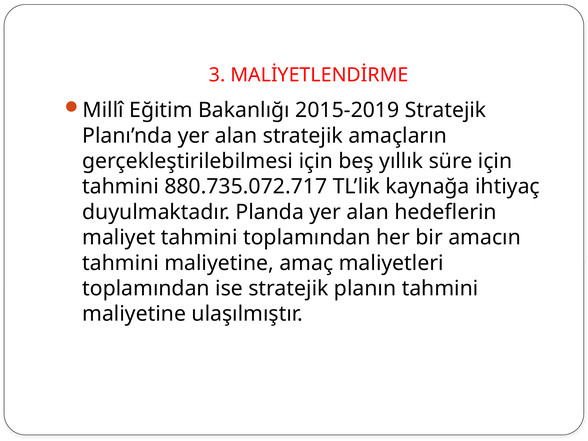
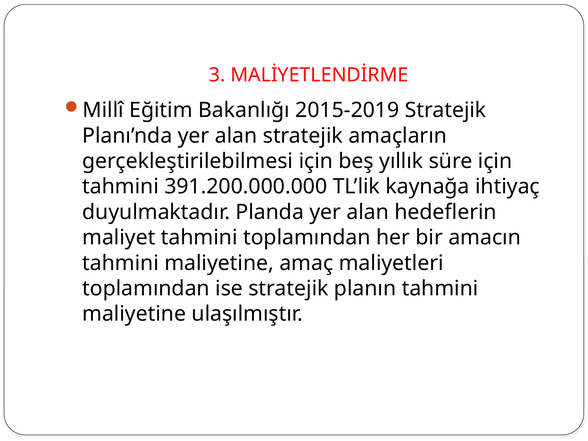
880.735.072.717: 880.735.072.717 -> 391.200.000.000 (246, 187)
